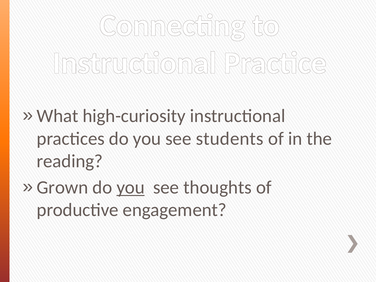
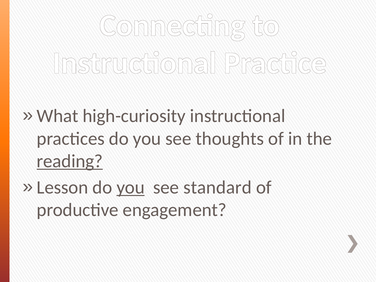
students: students -> thoughts (230, 139)
reading underline: none -> present (70, 161)
Grown: Grown -> Lesson (62, 187)
thoughts: thoughts -> standard (218, 187)
